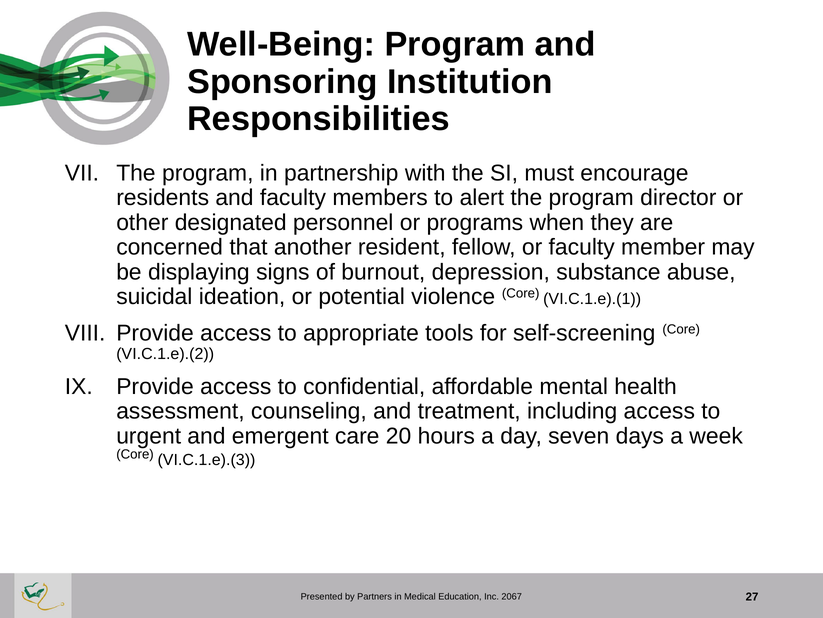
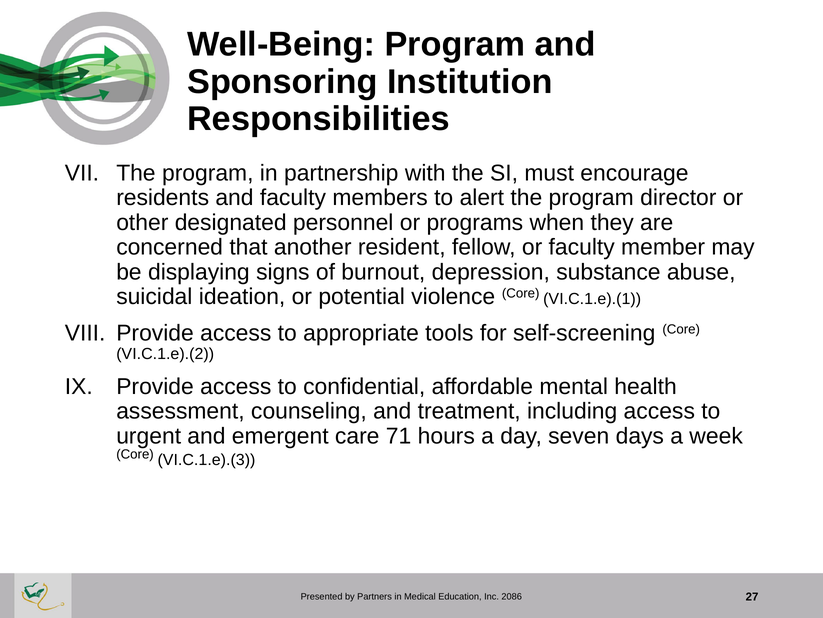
20: 20 -> 71 (399, 436)
2067: 2067 -> 2086 (512, 596)
